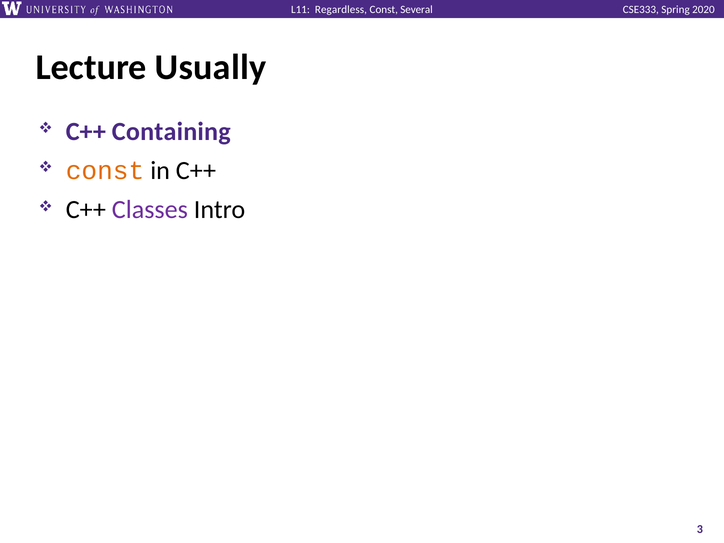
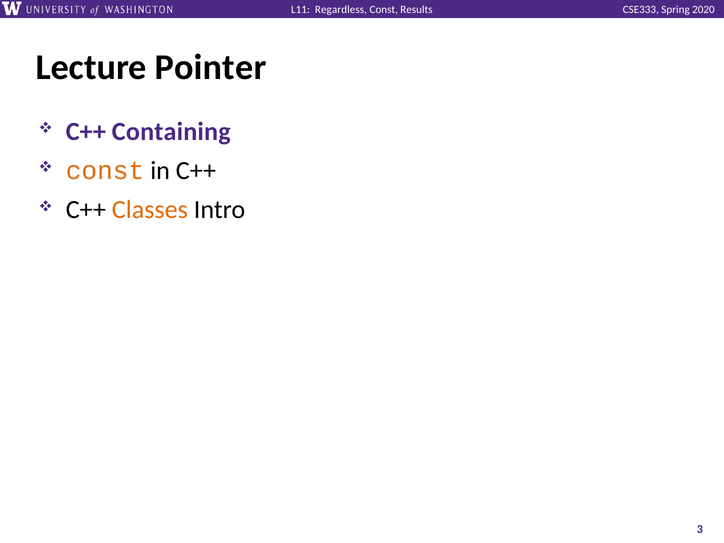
Several: Several -> Results (416, 10)
Usually: Usually -> Pointer (211, 67)
Classes colour: purple -> orange (150, 210)
